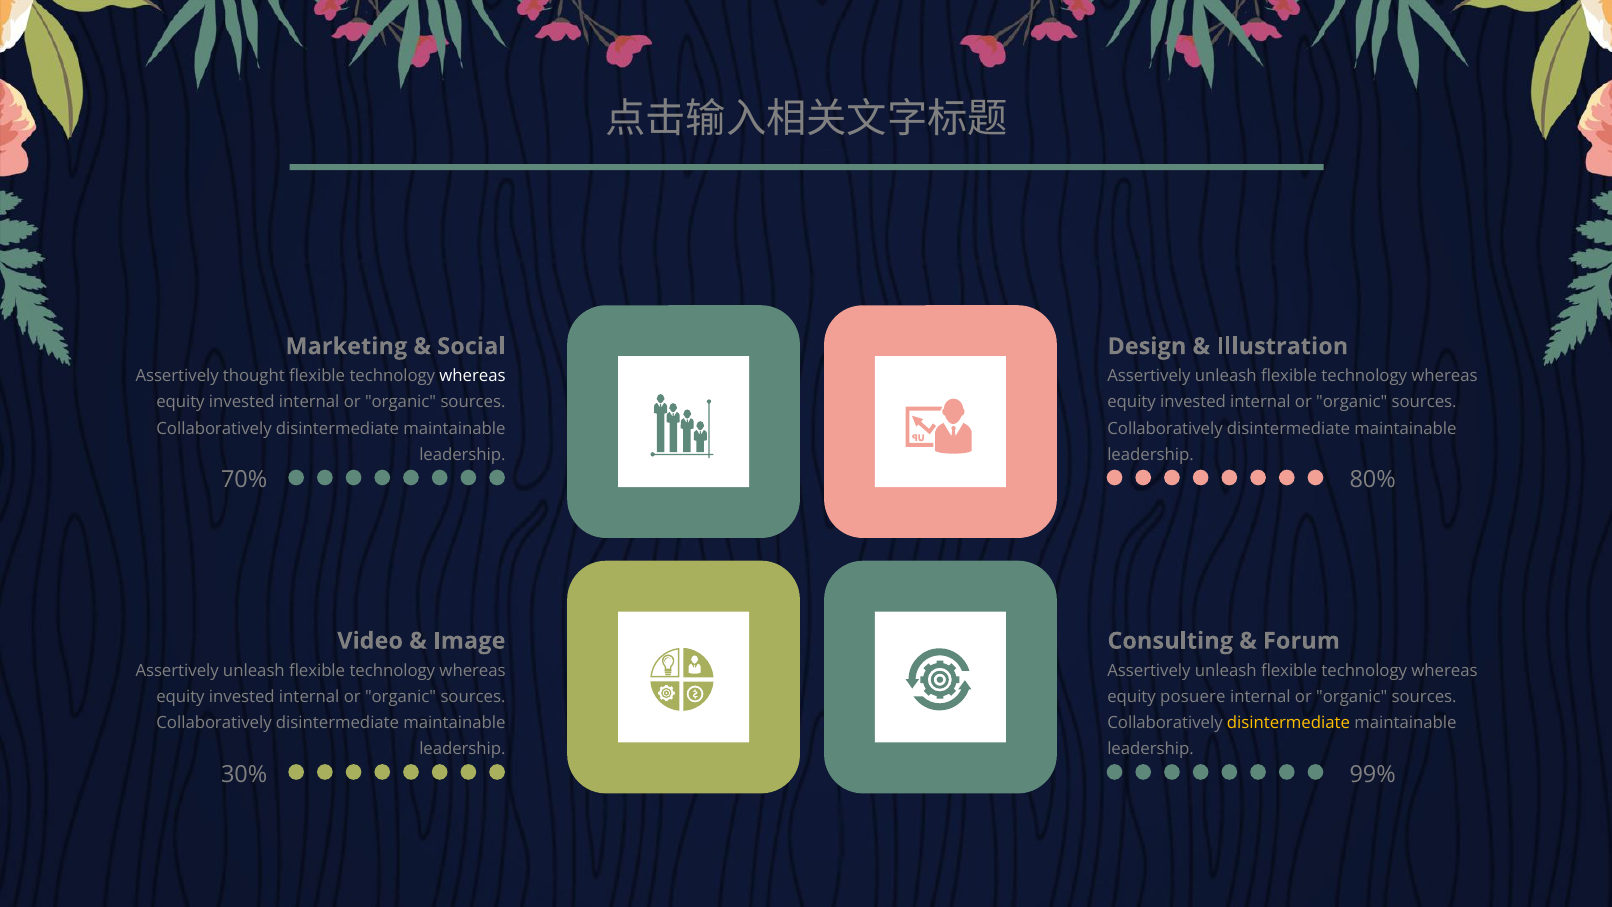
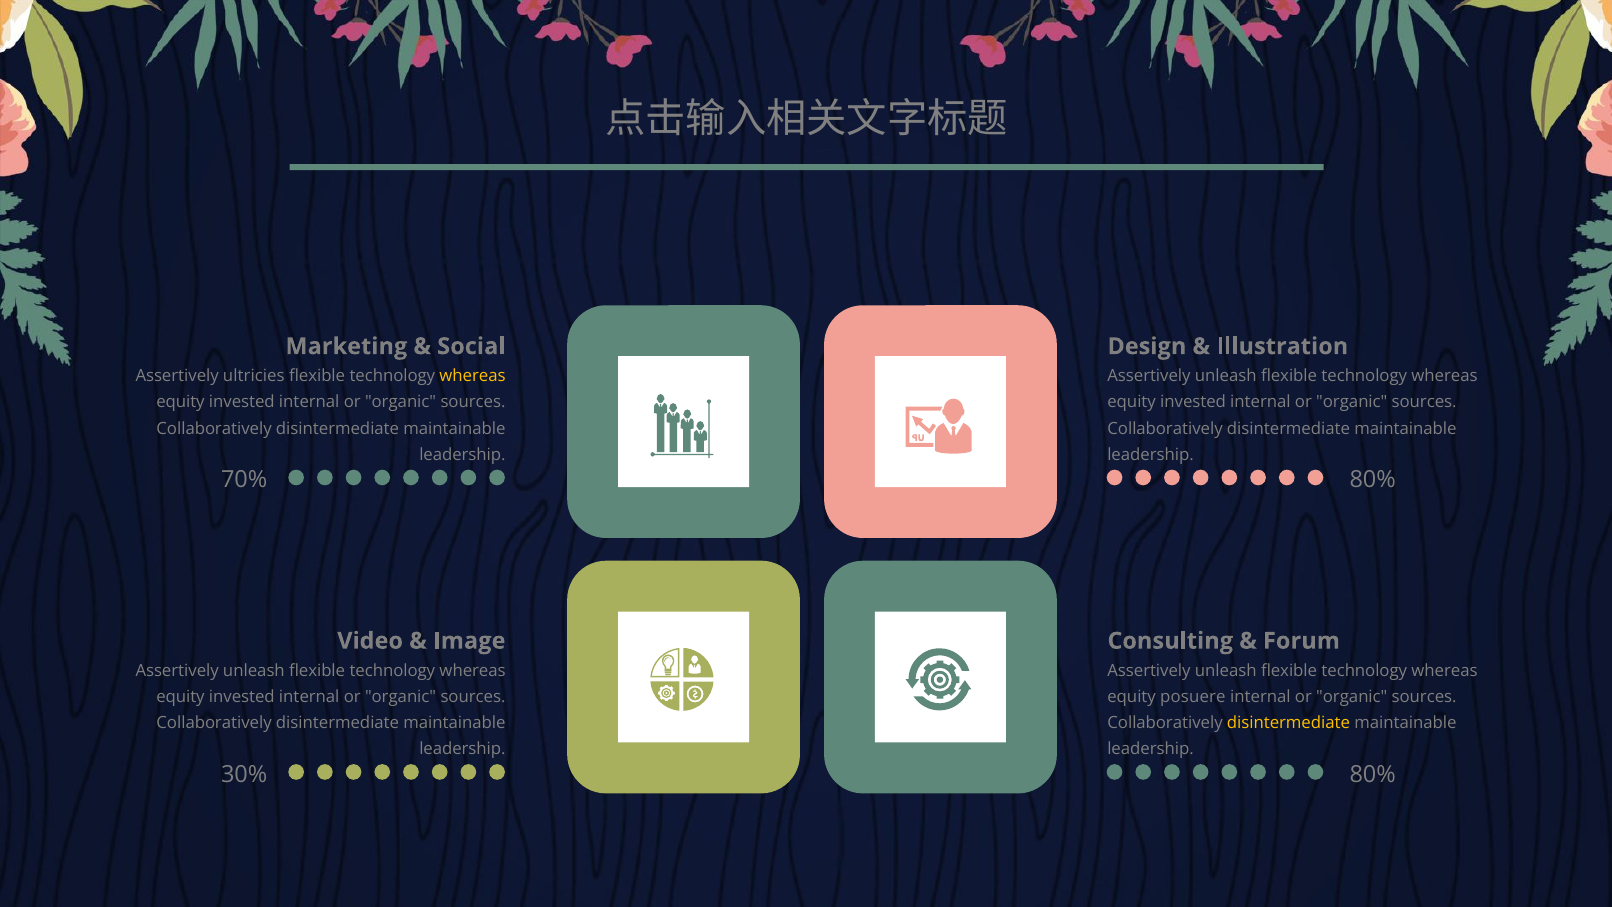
thought: thought -> ultricies (254, 376)
whereas colour: white -> yellow (473, 376)
99%: 99% -> 80% (1373, 774)
